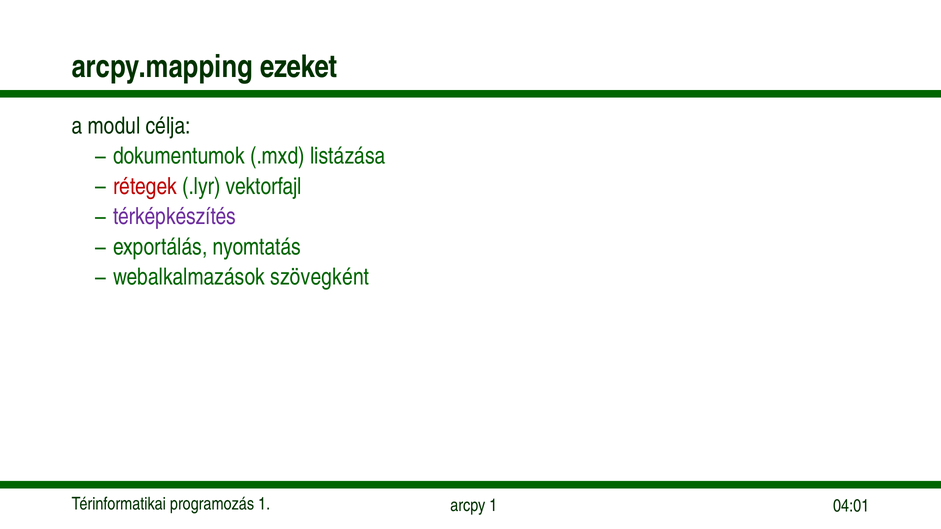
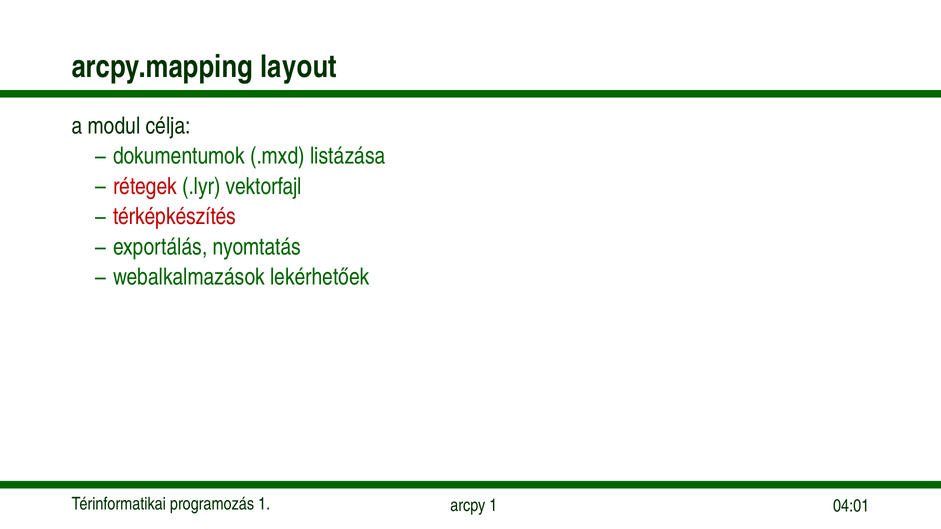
ezeket: ezeket -> layout (299, 67)
térképkészítés colour: purple -> red (175, 217)
szövegként: szövegként -> lekérhetőek (320, 277)
